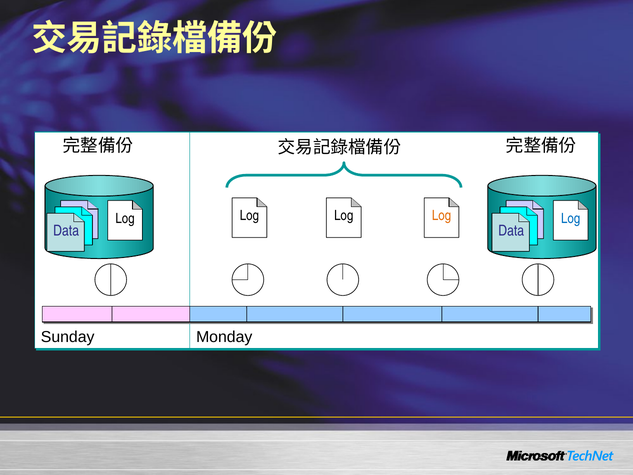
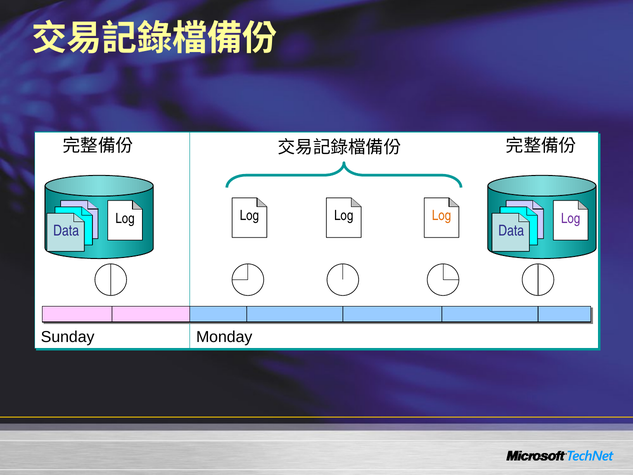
Log colour: blue -> purple (571, 218)
